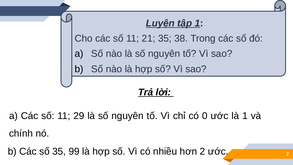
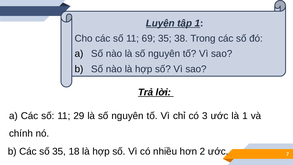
21: 21 -> 69 (149, 38)
0: 0 -> 3 (205, 116)
99: 99 -> 18 (74, 151)
